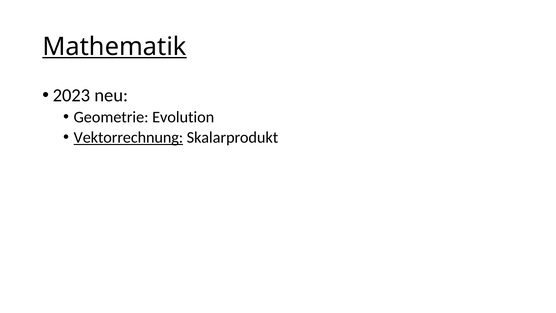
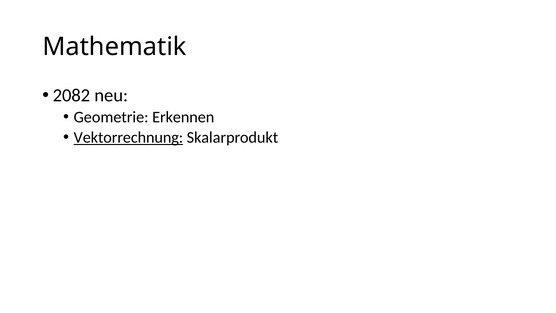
Mathematik underline: present -> none (114, 47)
2023: 2023 -> 2082 (72, 95)
Evolution: Evolution -> Erkennen (183, 117)
